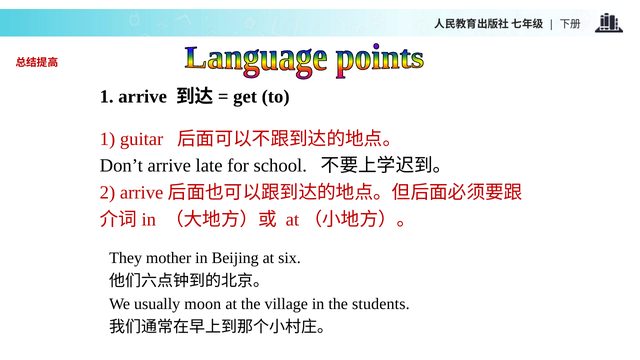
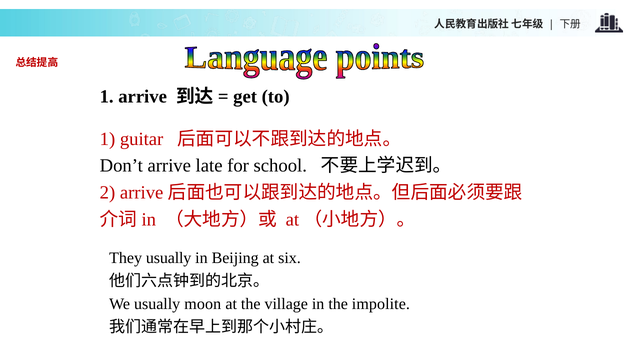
They mother: mother -> usually (169, 258)
students: students -> impolite (381, 304)
